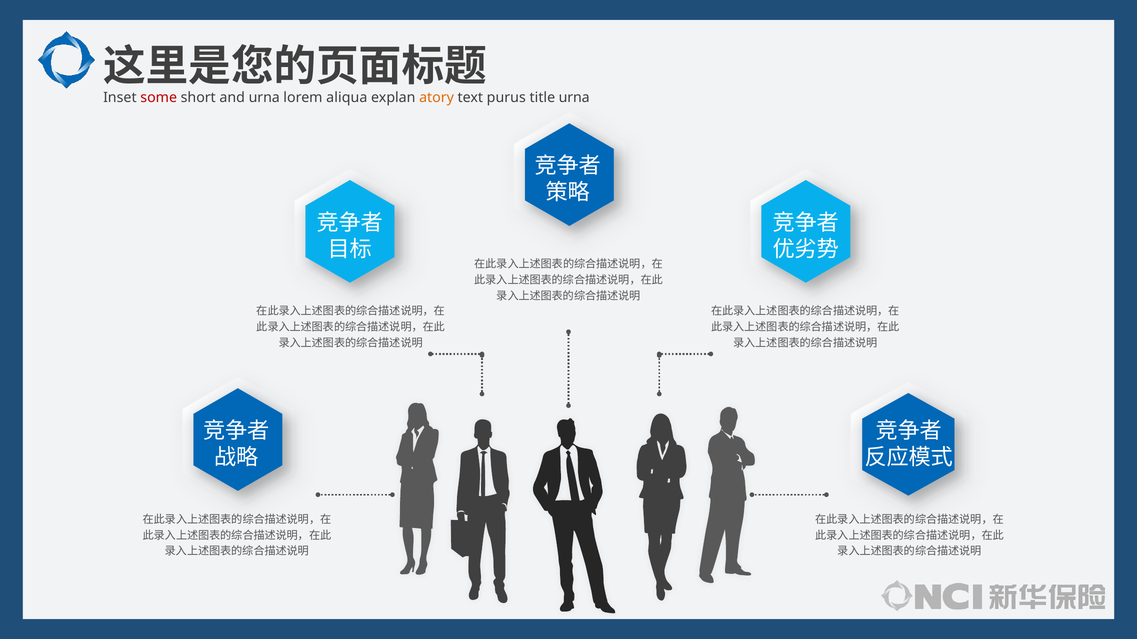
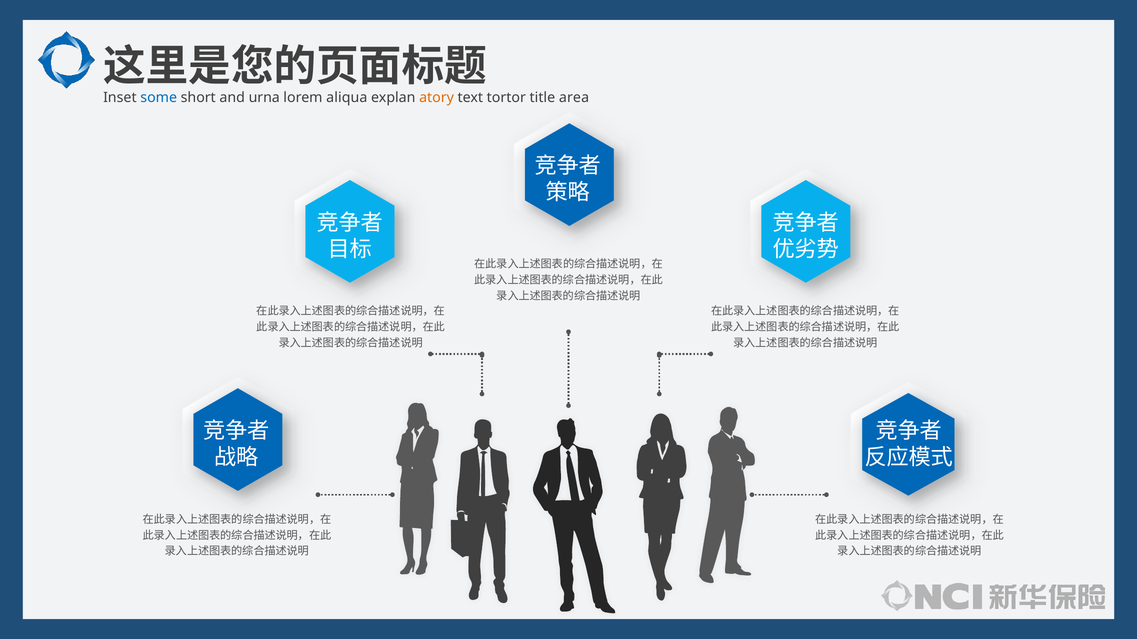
some colour: red -> blue (159, 97)
purus: purus -> tortor (506, 97)
title urna: urna -> area (574, 97)
